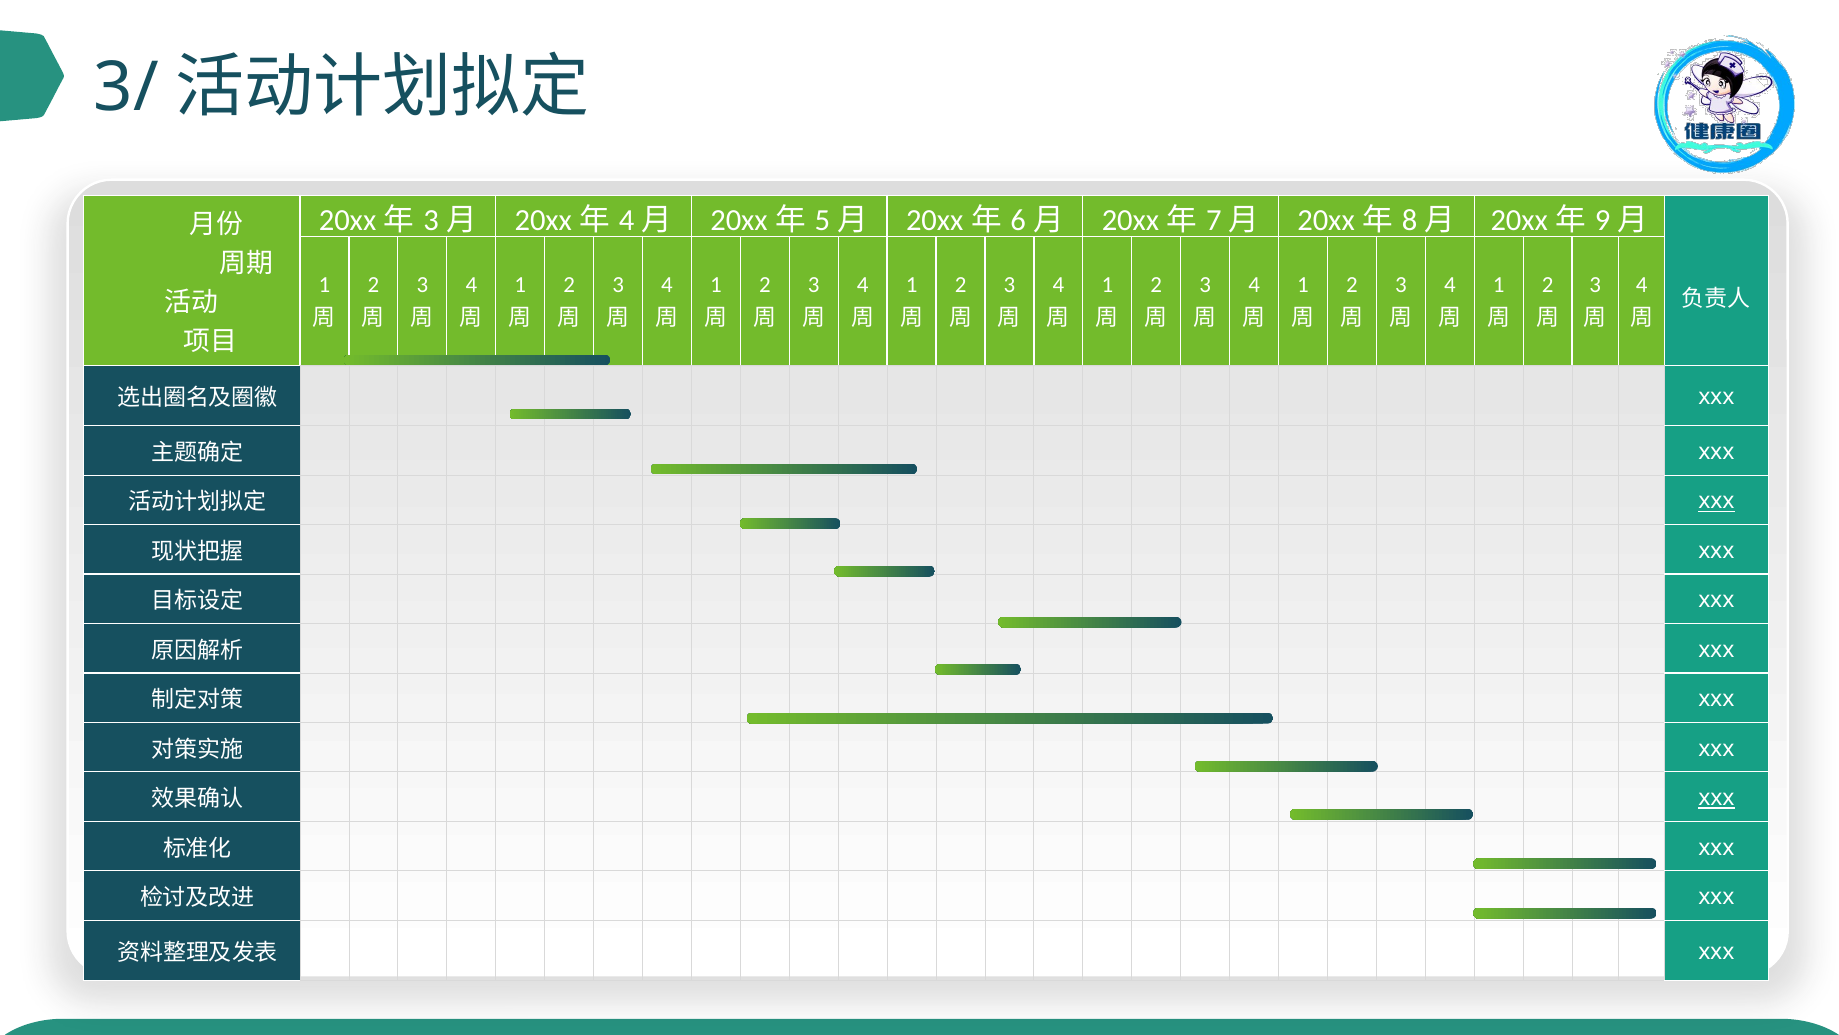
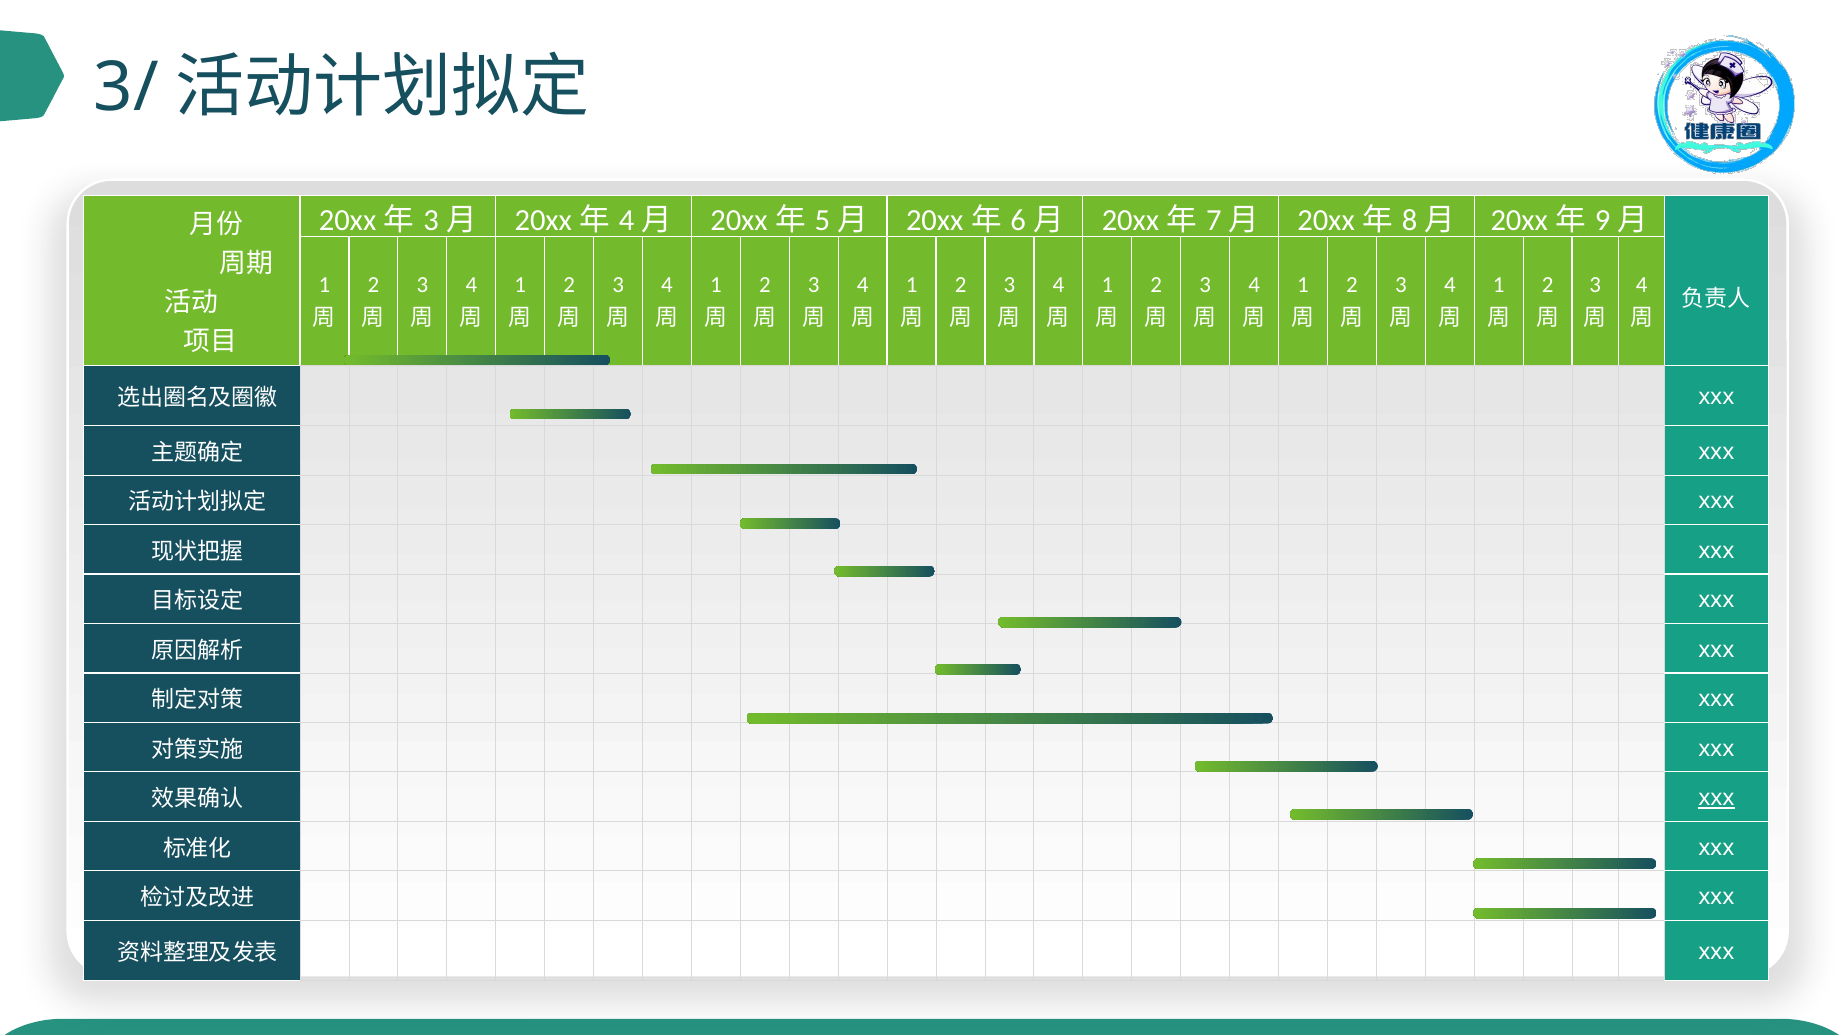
xxx underline: present -> none (1716, 501)
